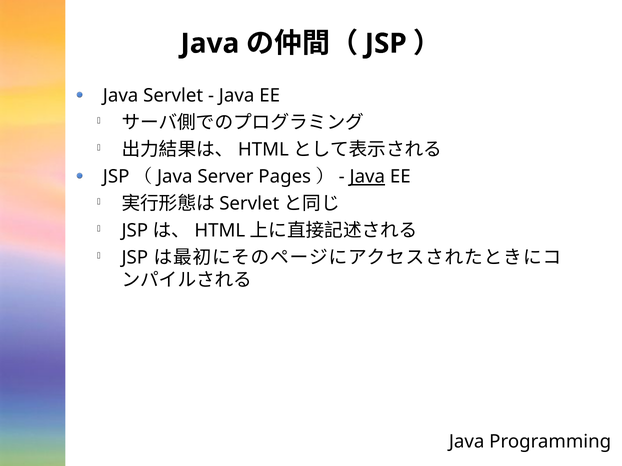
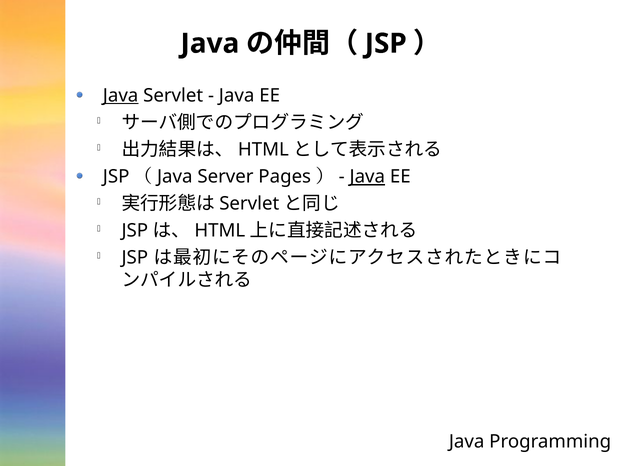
Java underline: none -> present (121, 96)
